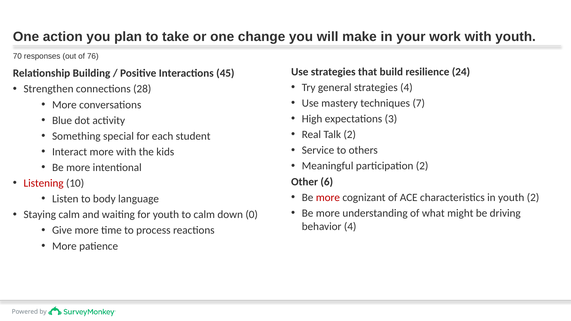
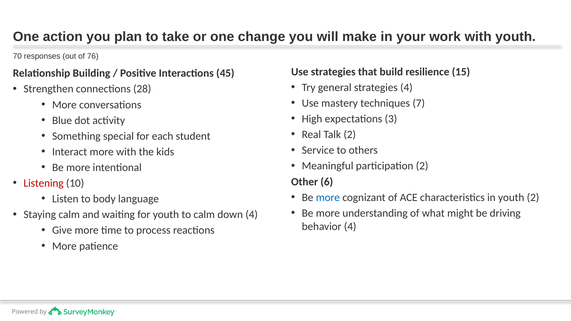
24: 24 -> 15 (461, 72)
more colour: red -> blue (328, 198)
down 0: 0 -> 4 (252, 215)
